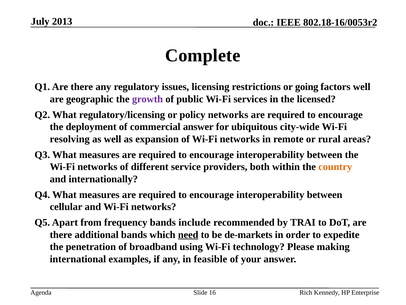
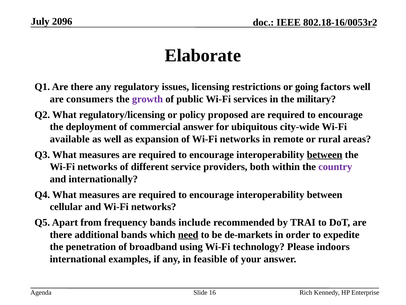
2013: 2013 -> 2096 (62, 22)
Complete: Complete -> Elaborate (203, 55)
geographic: geographic -> consumers (90, 99)
licensed: licensed -> military (316, 99)
policy networks: networks -> proposed (228, 114)
resolving: resolving -> available (70, 139)
between underline: none -> present (325, 154)
country colour: orange -> purple (335, 167)
making: making -> indoors (333, 246)
